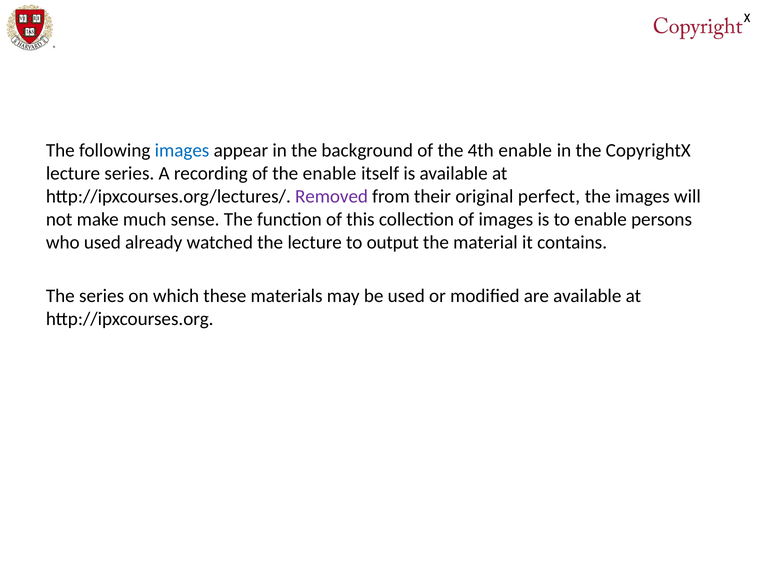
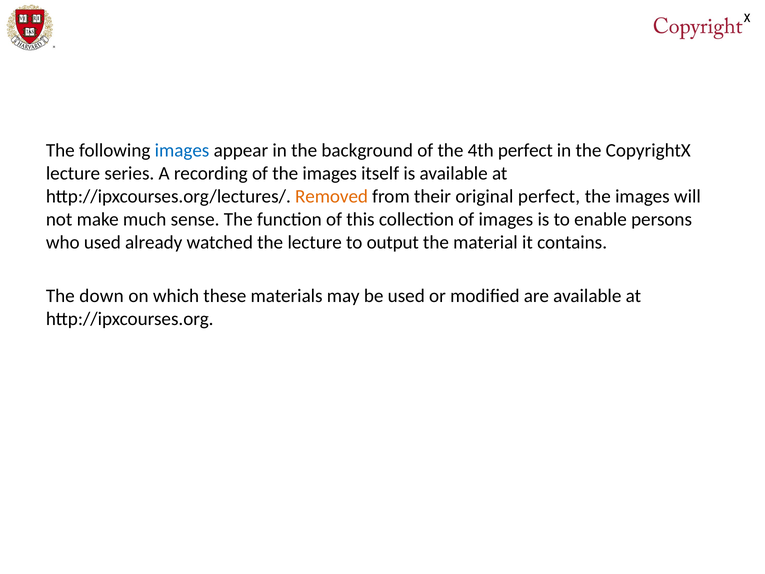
4th enable: enable -> perfect (525, 151)
of the enable: enable -> images (330, 173)
Removed colour: purple -> orange (332, 196)
The series: series -> down (101, 296)
